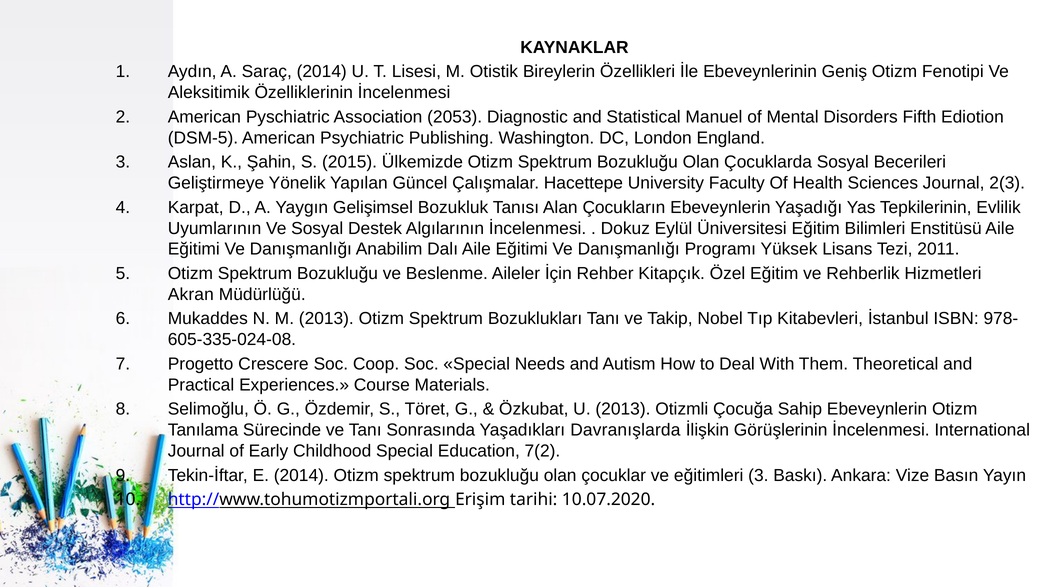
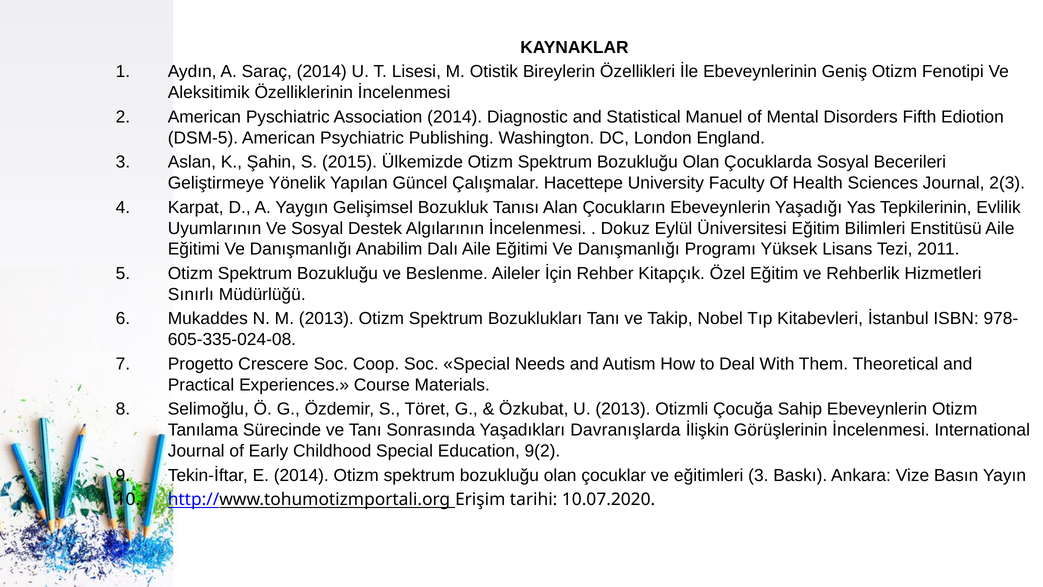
Association 2053: 2053 -> 2014 (455, 117)
Akran: Akran -> Sınırlı (191, 294)
7(2: 7(2 -> 9(2 (542, 451)
